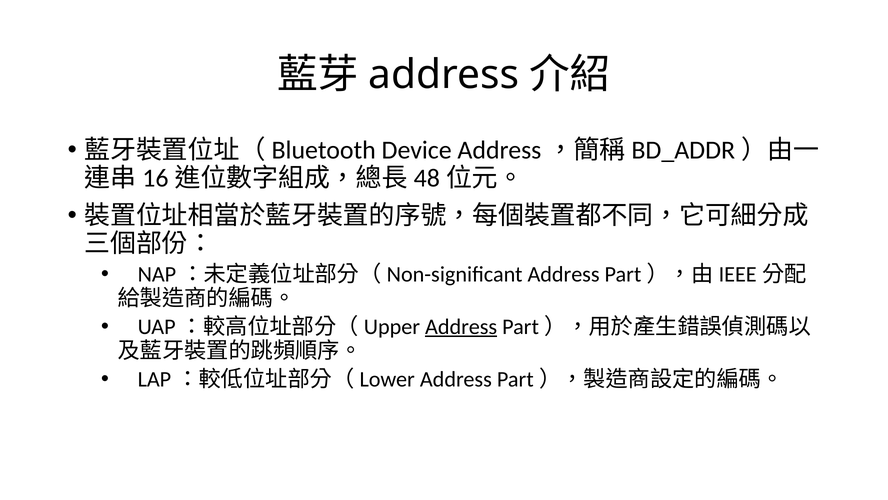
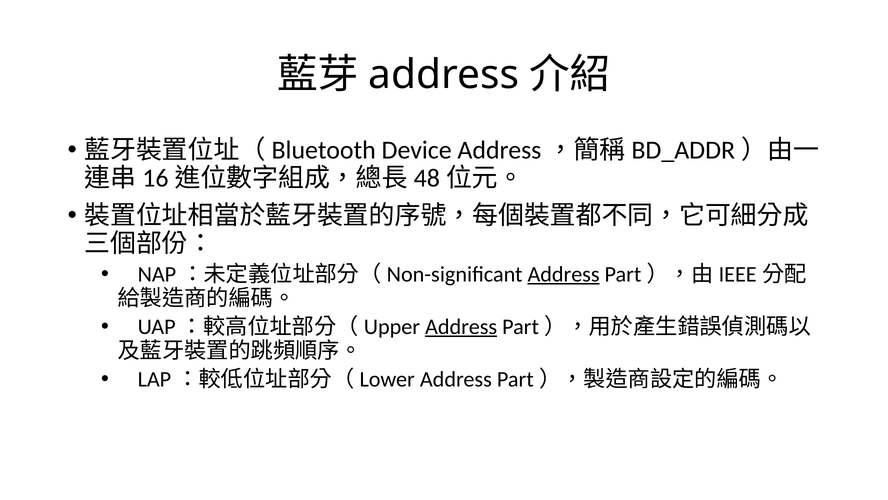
Address underline: none -> present (564, 274)
